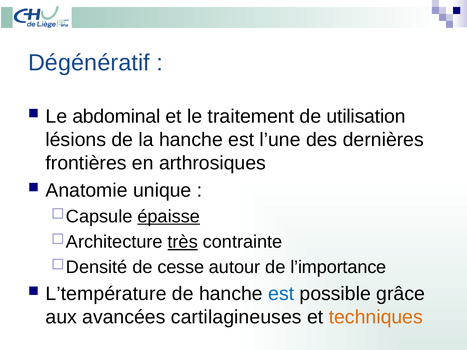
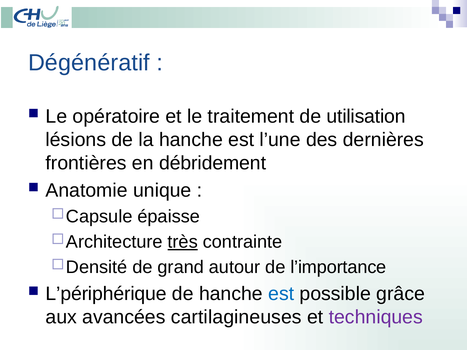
abdominal: abdominal -> opératoire (116, 117)
arthrosiques: arthrosiques -> débridement (213, 163)
épaisse underline: present -> none (169, 217)
cesse: cesse -> grand (181, 268)
L’température: L’température -> L’périphérique (106, 294)
techniques colour: orange -> purple (376, 317)
